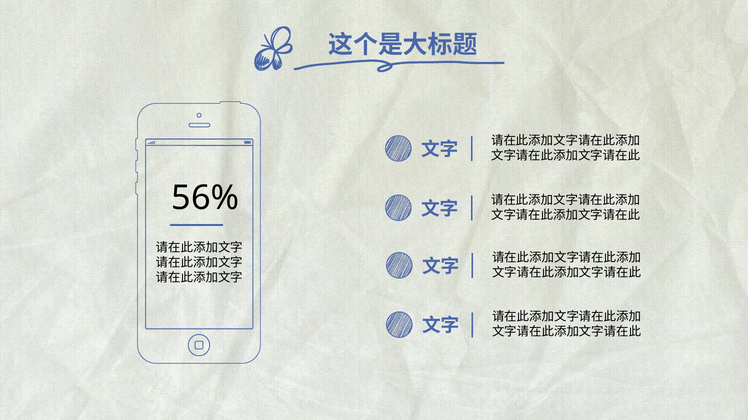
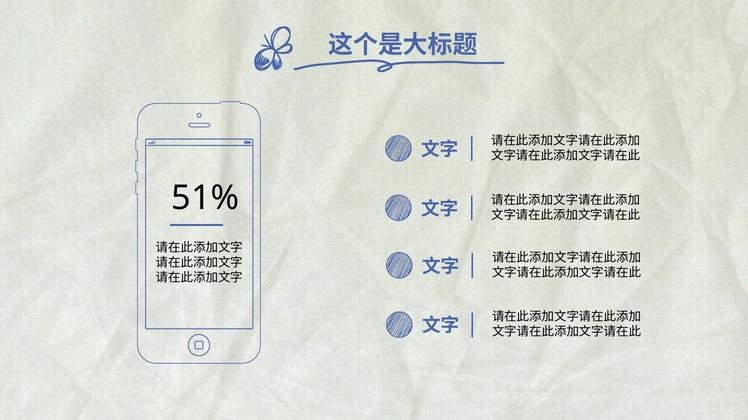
56%: 56% -> 51% (205, 198)
